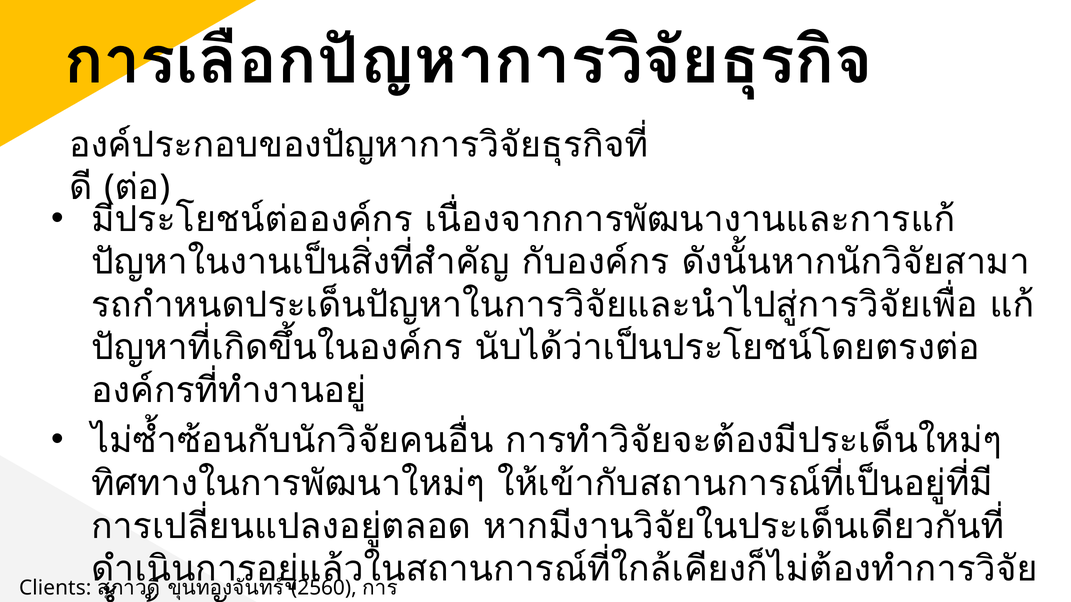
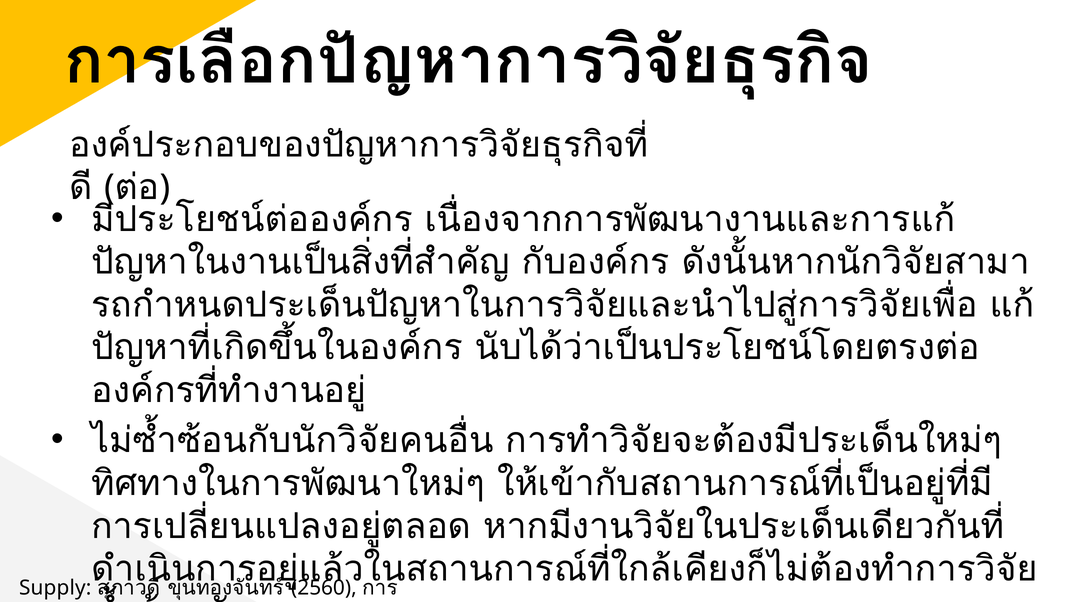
Clients: Clients -> Supply (55, 589)
